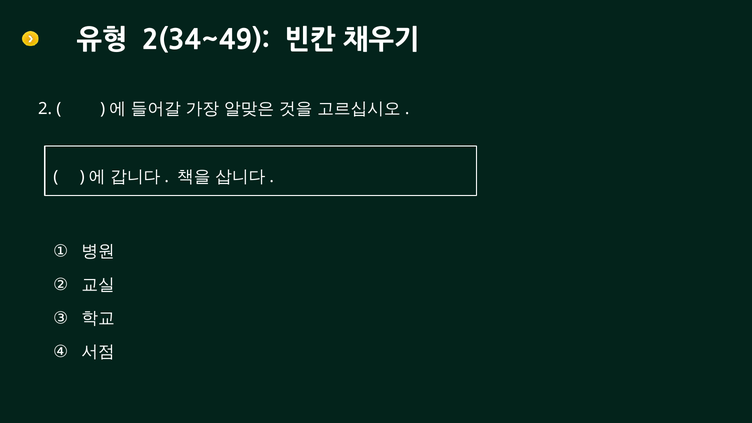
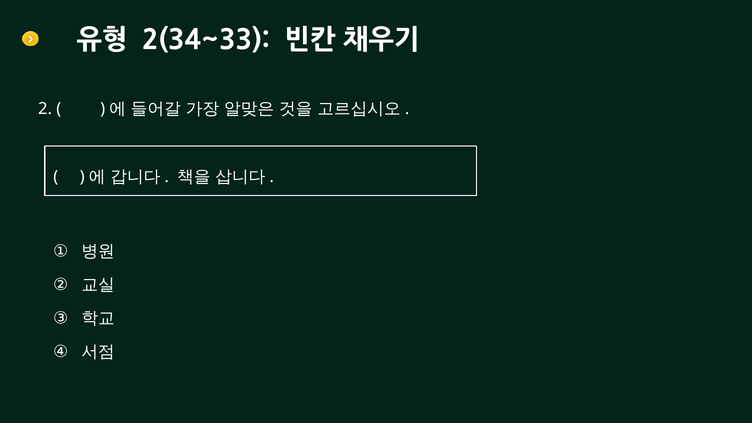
2(34~49: 2(34~49 -> 2(34~33 (206, 40)
